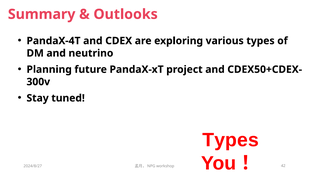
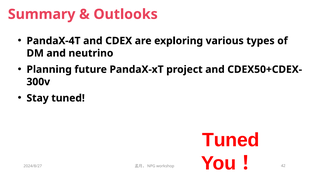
Types: Types -> Tuned (231, 140)
